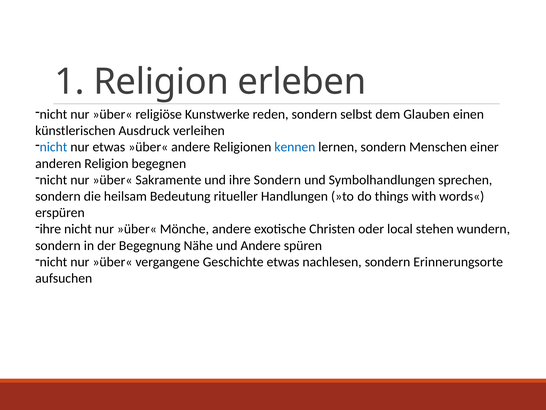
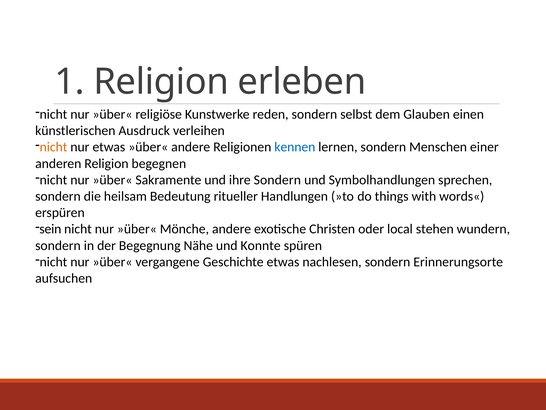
nicht colour: blue -> orange (53, 147)
ihre: ihre -> sein (50, 229)
und Andere: Andere -> Konnte (261, 245)
